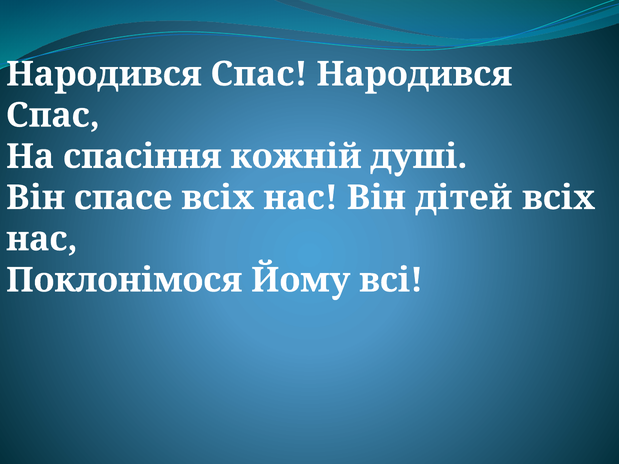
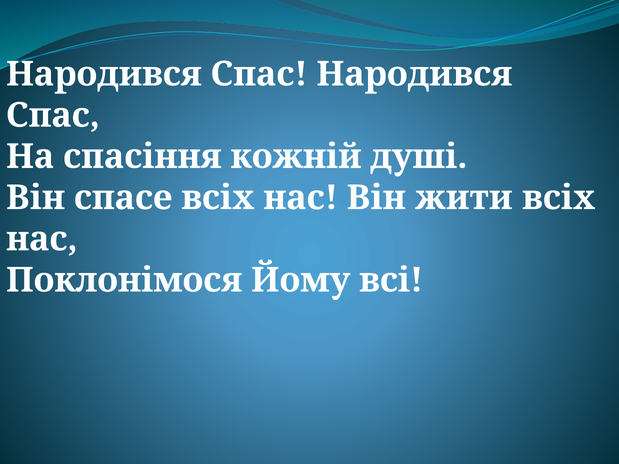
дітей: дітей -> жити (464, 198)
